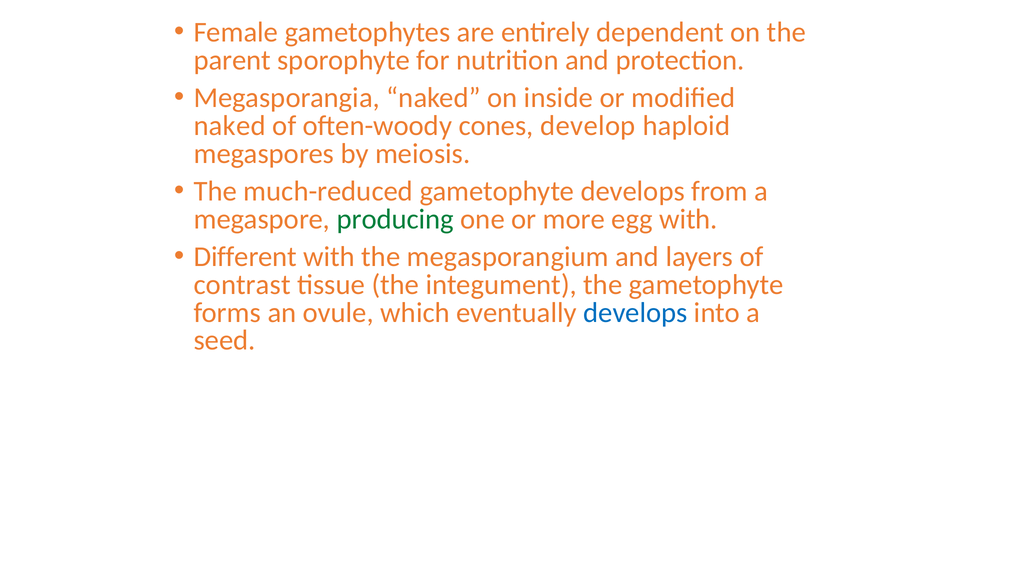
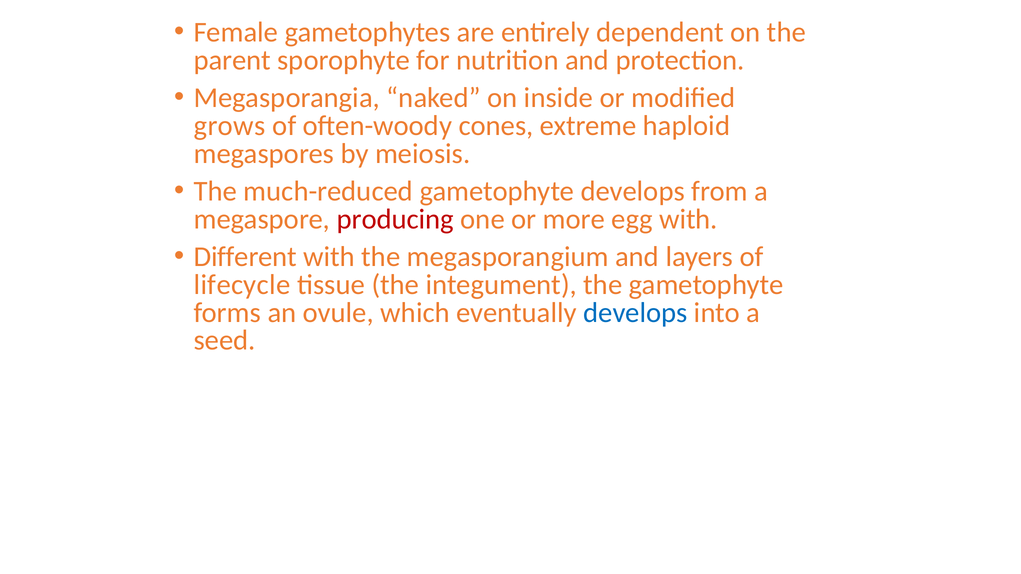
naked: naked -> grows (230, 126)
develop: develop -> extreme (588, 126)
producing colour: green -> red (395, 219)
contrast: contrast -> lifecycle (242, 285)
